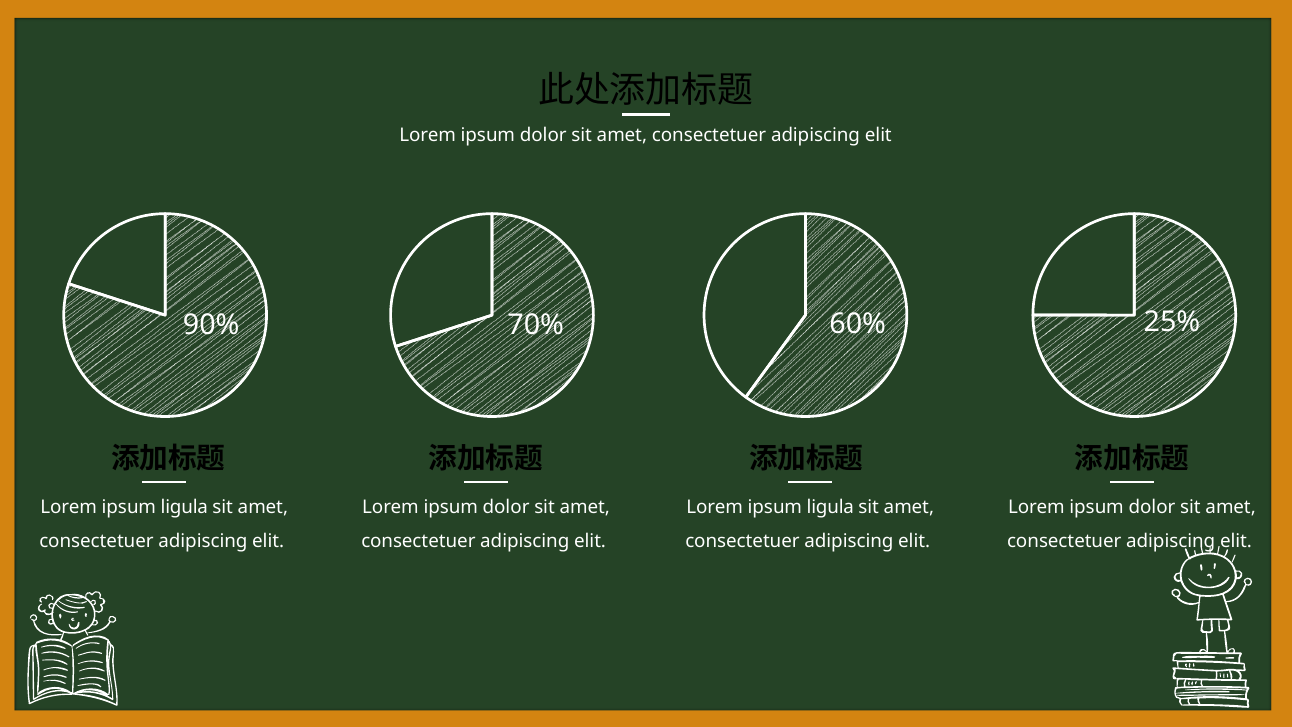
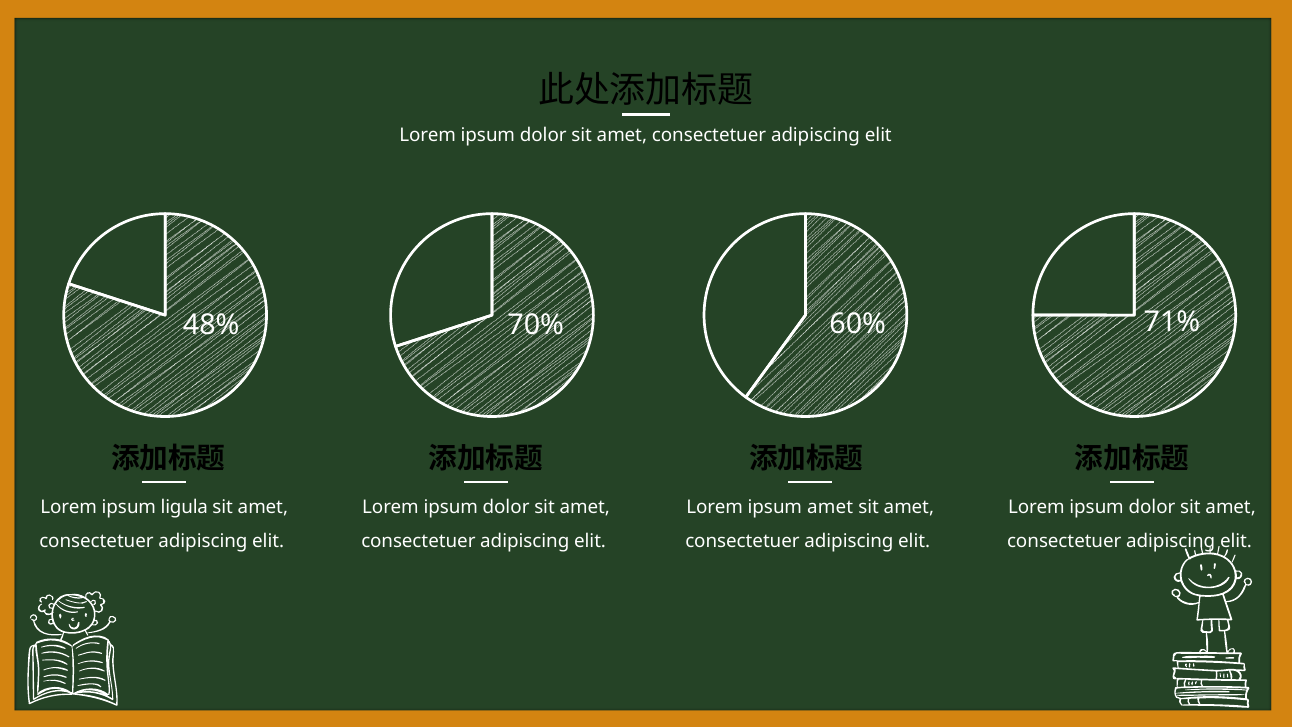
90%: 90% -> 48% (211, 324)
25%: 25% -> 71% (1172, 322)
ligula: ligula -> amet (830, 507)
